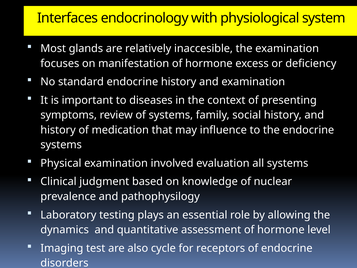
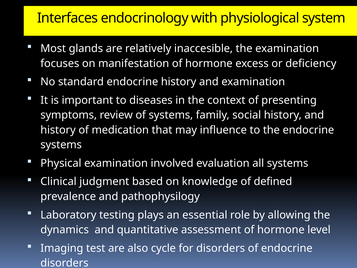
nuclear: nuclear -> defined (273, 181)
for receptors: receptors -> disorders (221, 248)
